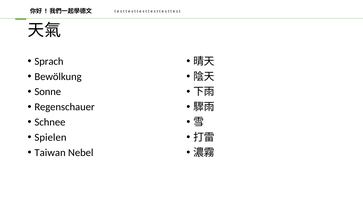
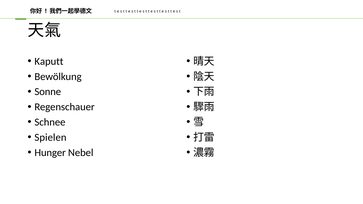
Sprach: Sprach -> Kaputt (49, 61)
Taiwan: Taiwan -> Hunger (50, 153)
